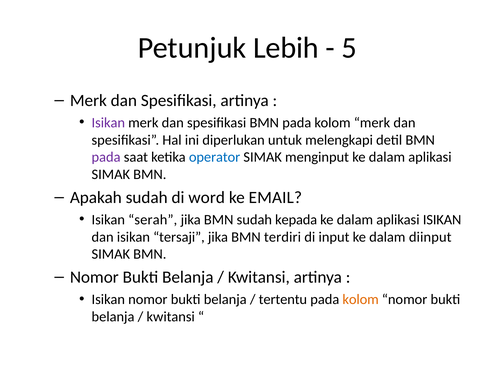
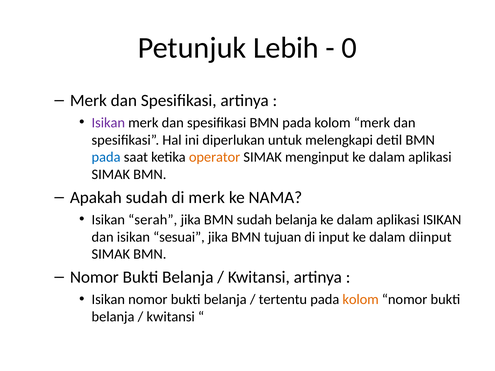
5: 5 -> 0 (349, 48)
pada colour: purple -> blue (106, 157)
operator colour: blue -> orange (215, 157)
di word: word -> merk (207, 198)
EMAIL: EMAIL -> NAMA (275, 198)
sudah kepada: kepada -> belanja (296, 220)
tersaji: tersaji -> sesuai (179, 237)
terdiri: terdiri -> tujuan (283, 237)
